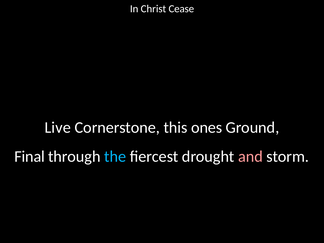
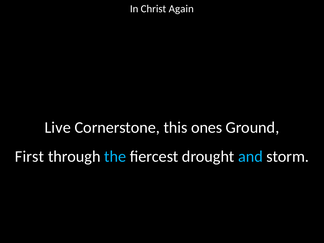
Cease: Cease -> Again (181, 9)
Final: Final -> First (29, 157)
and colour: pink -> light blue (250, 157)
